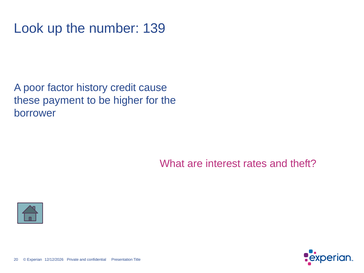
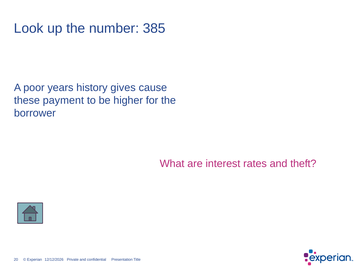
139: 139 -> 385 (154, 28)
factor: factor -> years (60, 88)
credit: credit -> gives (123, 88)
